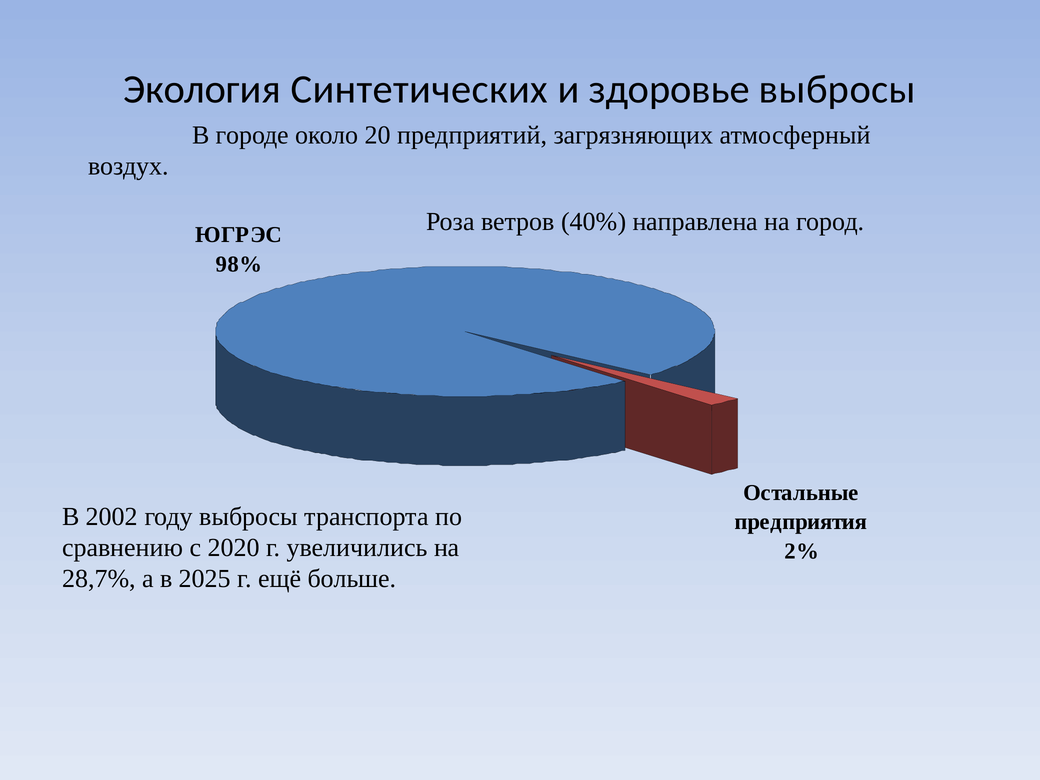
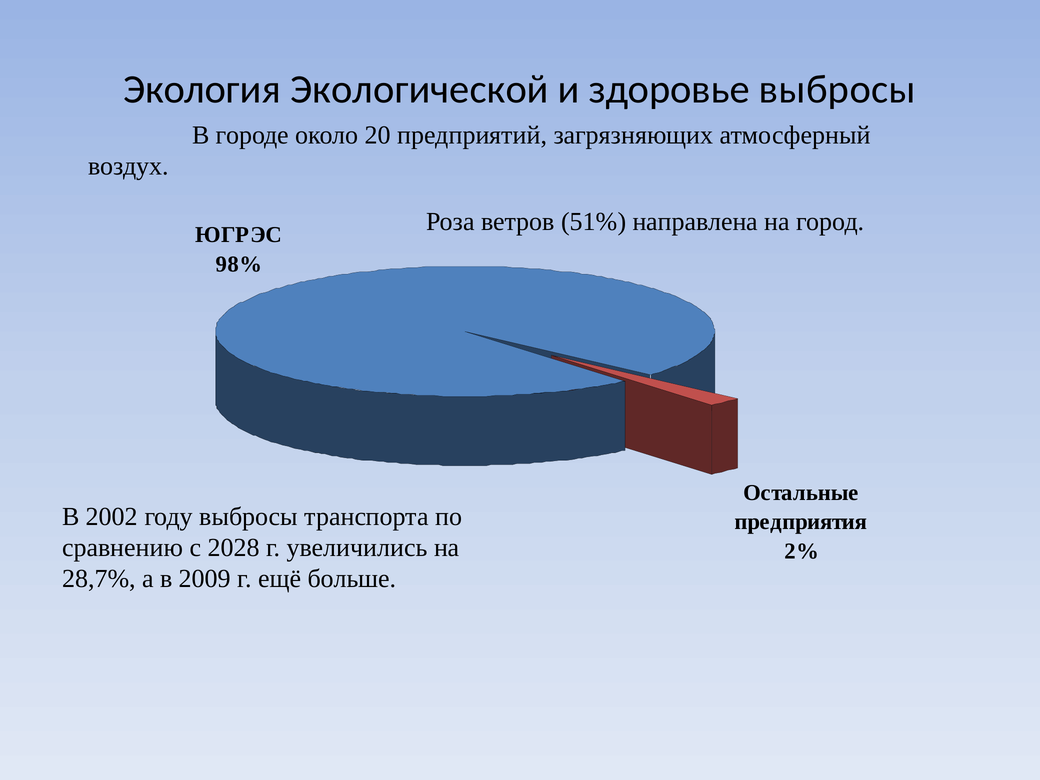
Синтетических: Синтетических -> Экологической (419, 89)
40%: 40% -> 51% (594, 222)
2020: 2020 -> 2028 (234, 548)
2025: 2025 -> 2009 (205, 579)
